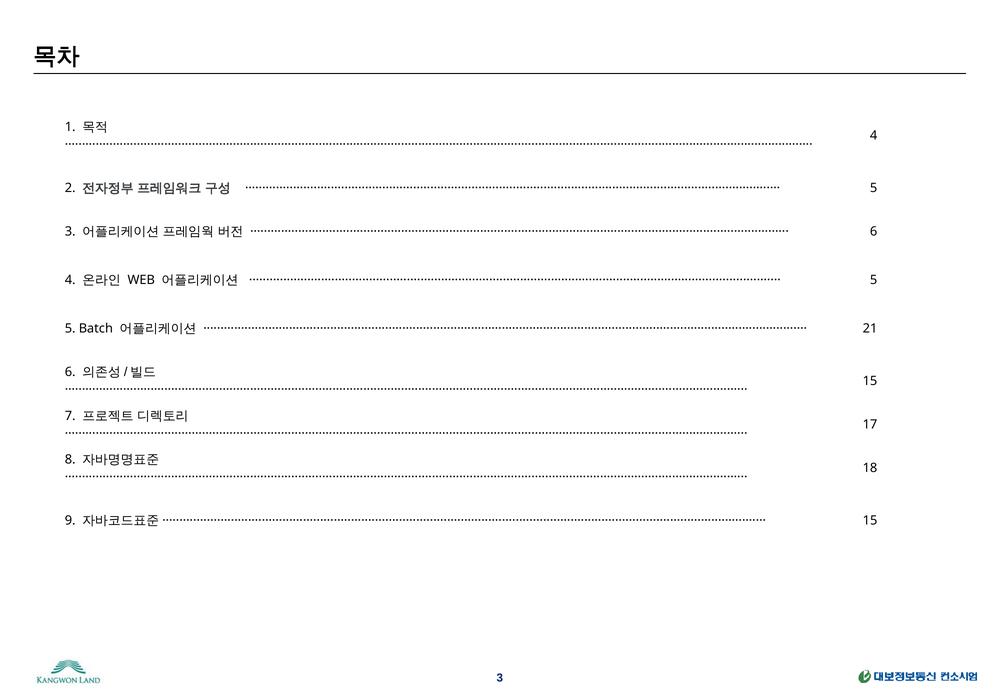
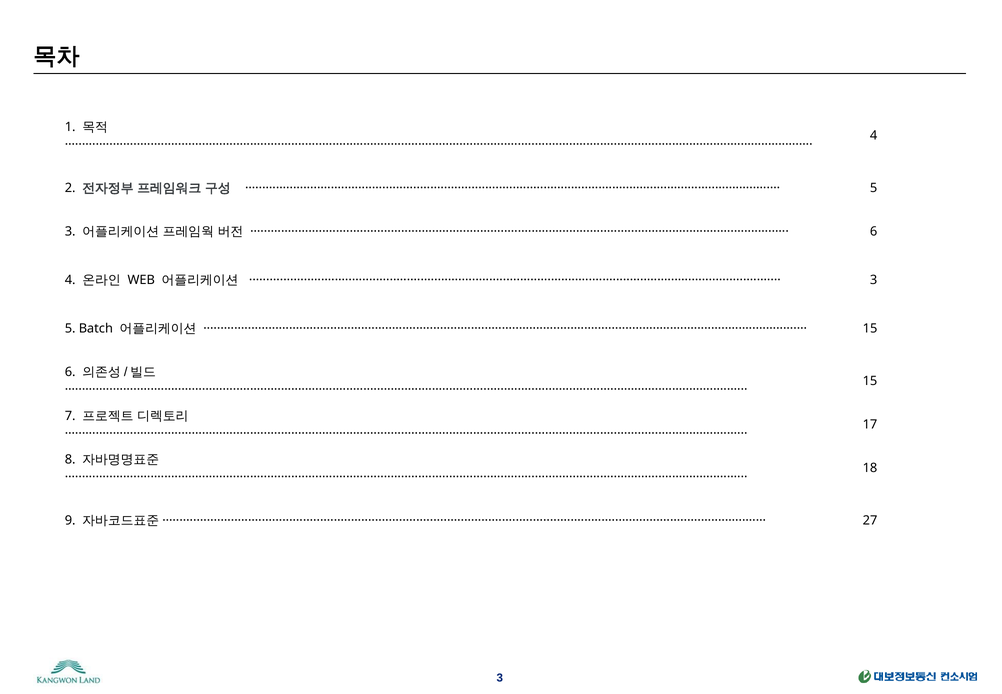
5: 5 -> 3 (874, 280)
21: 21 -> 15 (870, 328)
15: 15 -> 27 (870, 520)
